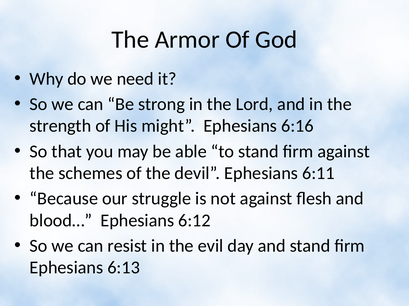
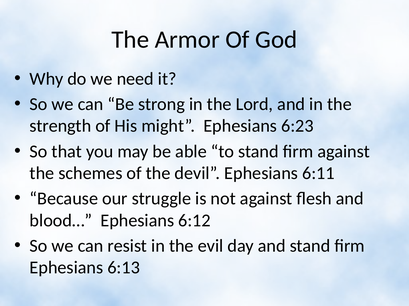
6:16: 6:16 -> 6:23 (297, 126)
